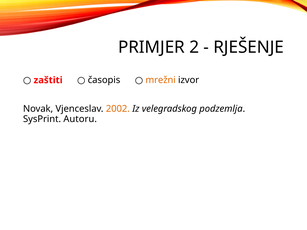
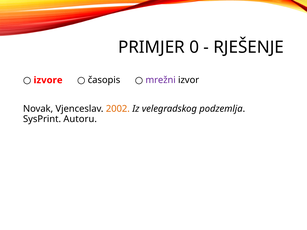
2: 2 -> 0 (194, 47)
zaštiti: zaštiti -> izvore (48, 80)
mrežni colour: orange -> purple (161, 80)
